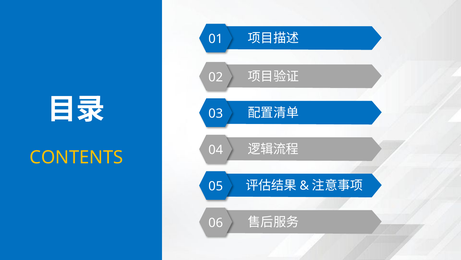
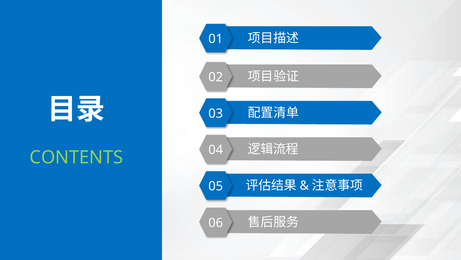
CONTENTS colour: yellow -> light green (76, 157)
